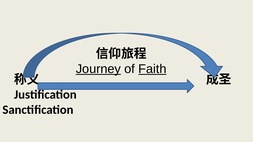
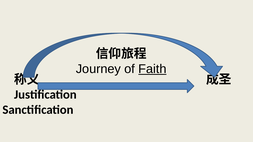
Journey underline: present -> none (98, 69)
